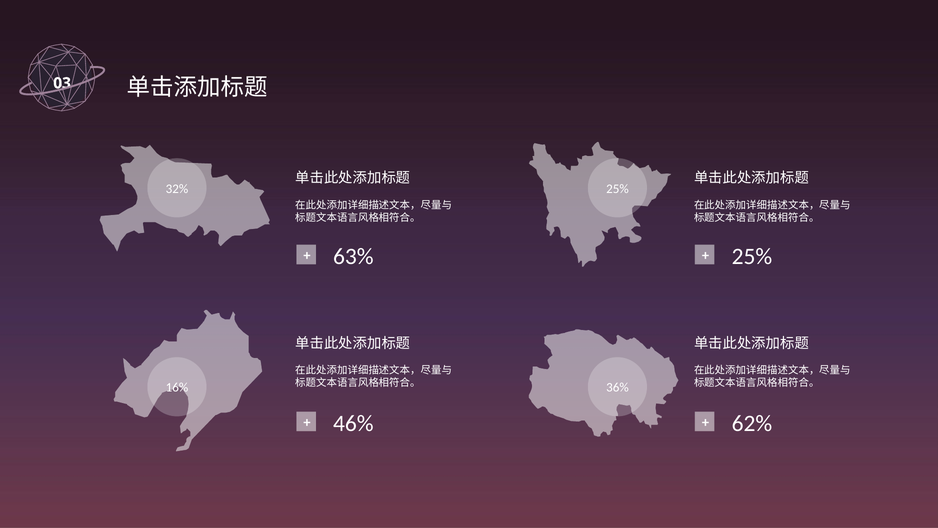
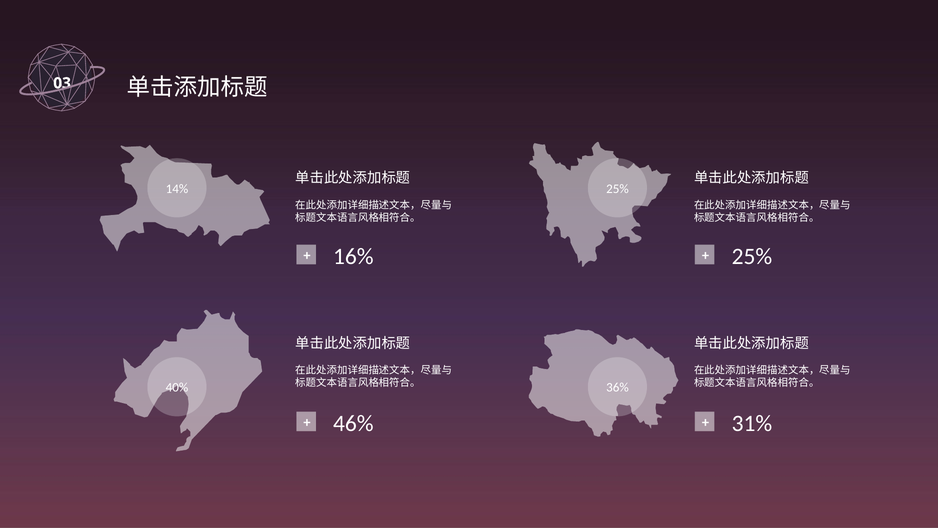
32%: 32% -> 14% (177, 189)
63%: 63% -> 16% (353, 256)
16%: 16% -> 40% (177, 387)
62%: 62% -> 31% (752, 423)
